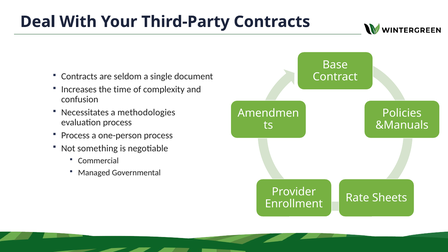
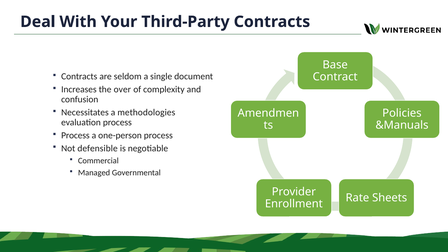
time: time -> over (122, 89)
something: something -> defensible (98, 148)
